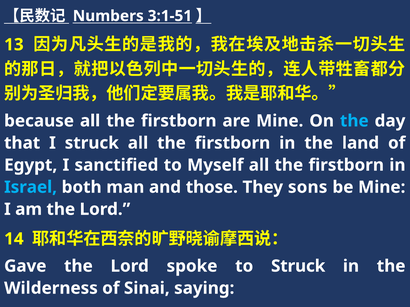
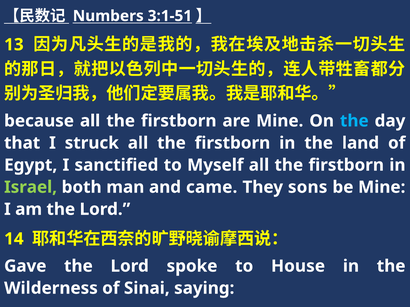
Israel colour: light blue -> light green (31, 187)
those: those -> came (212, 187)
to Struck: Struck -> House (298, 266)
